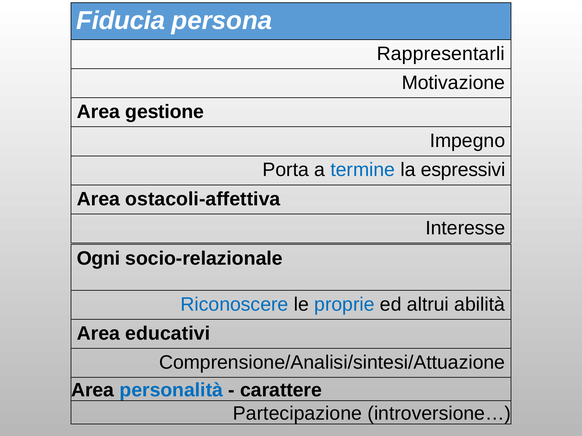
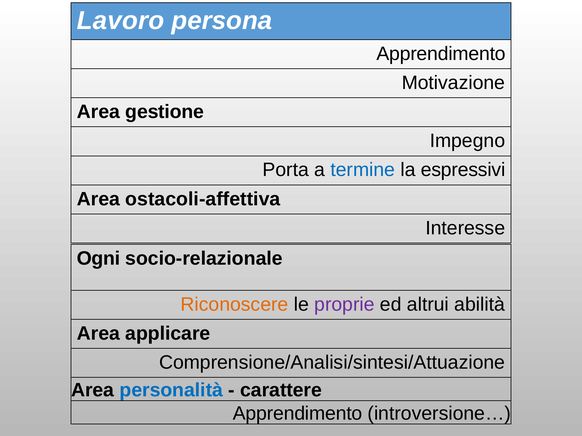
Fiducia: Fiducia -> Lavoro (121, 21)
Rappresentarli: Rappresentarli -> Apprendimento (441, 54)
Riconoscere colour: blue -> orange (234, 305)
proprie colour: blue -> purple (344, 305)
educativi: educativi -> applicare (168, 334)
Partecipazione: Partecipazione -> Apprendimento (298, 414)
